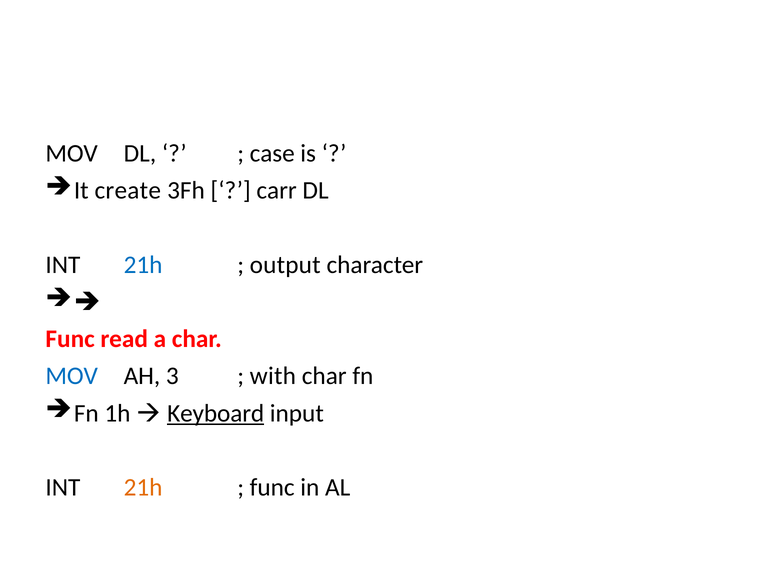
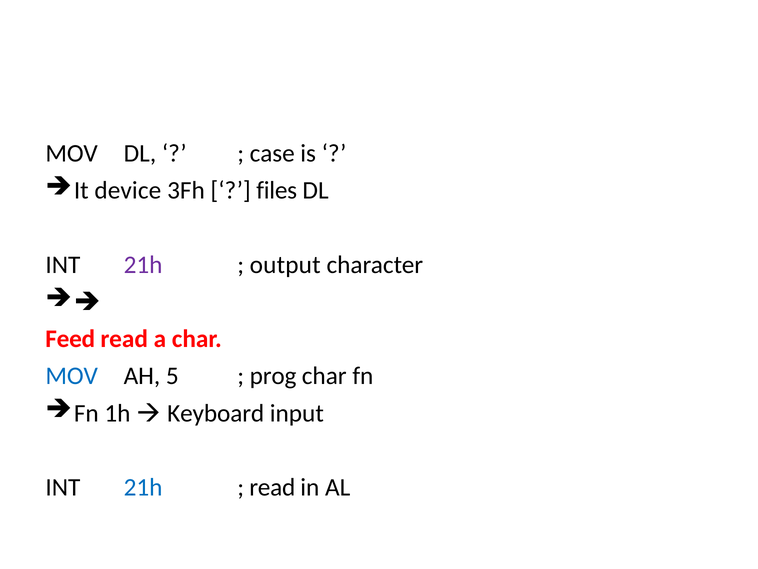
create: create -> device (128, 190)
carr: carr -> files (277, 190)
21h colour: blue -> purple (143, 265)
Func: Func -> Feed (70, 339)
3: 3 -> 5 (172, 376)
with: with -> prog (273, 376)
Keyboard underline: present -> none (216, 413)
21h colour: orange -> blue (143, 487)
func: func -> read (272, 487)
